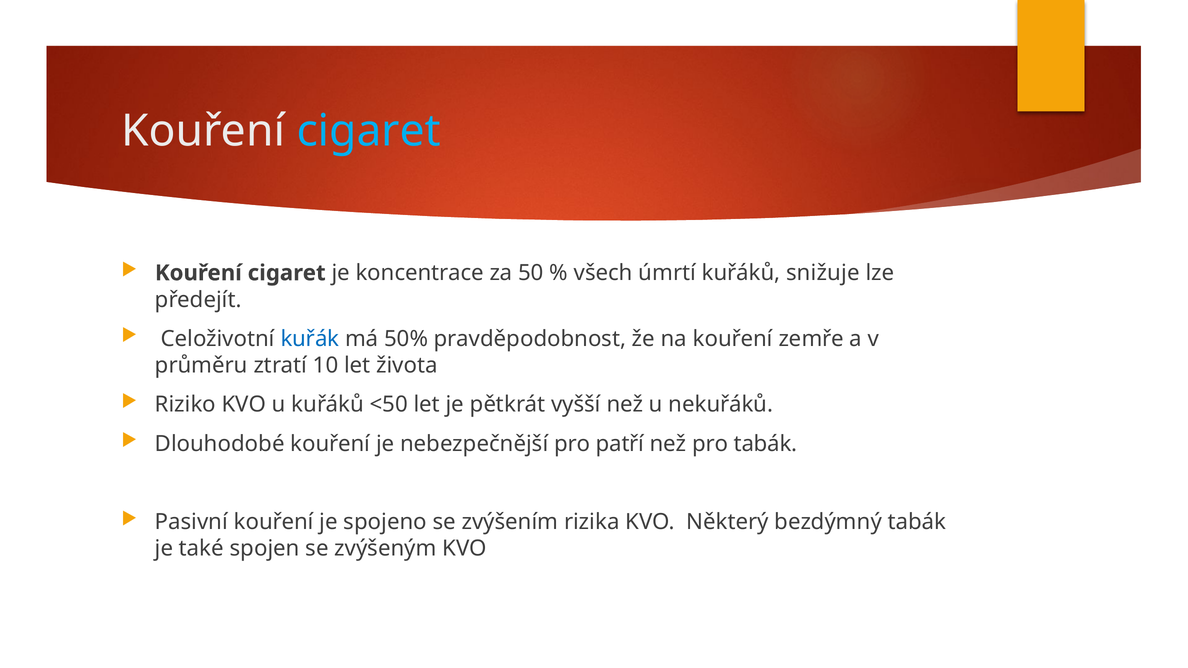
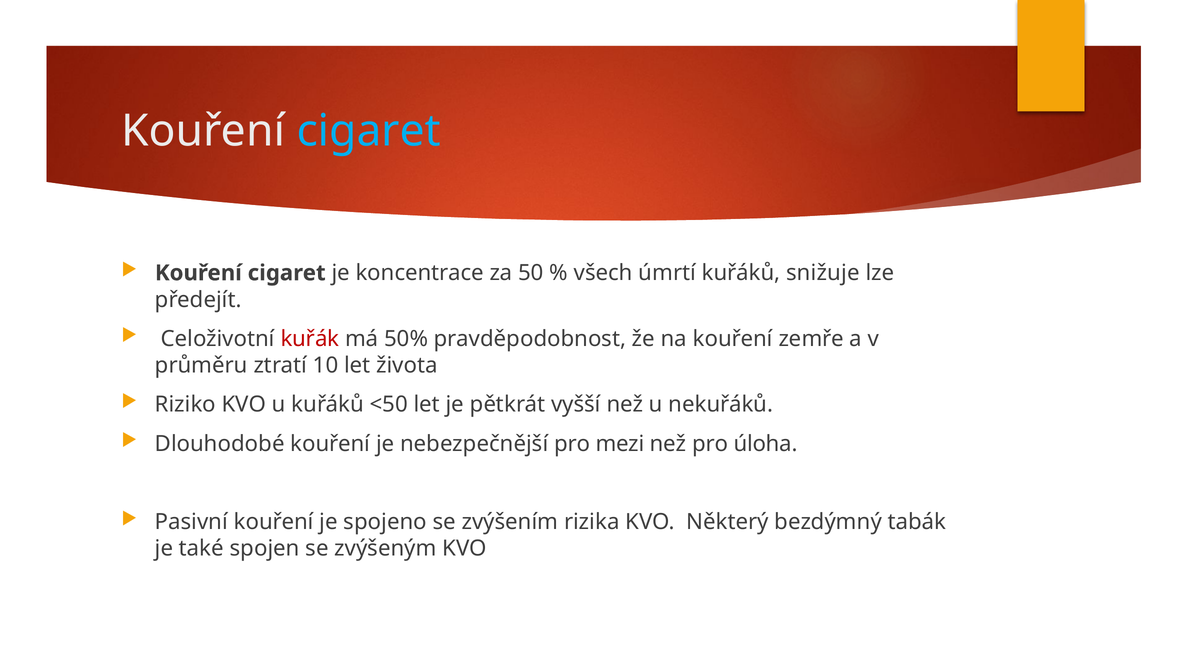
kuřák colour: blue -> red (310, 339)
patří: patří -> mezi (620, 444)
pro tabák: tabák -> úloha (766, 444)
